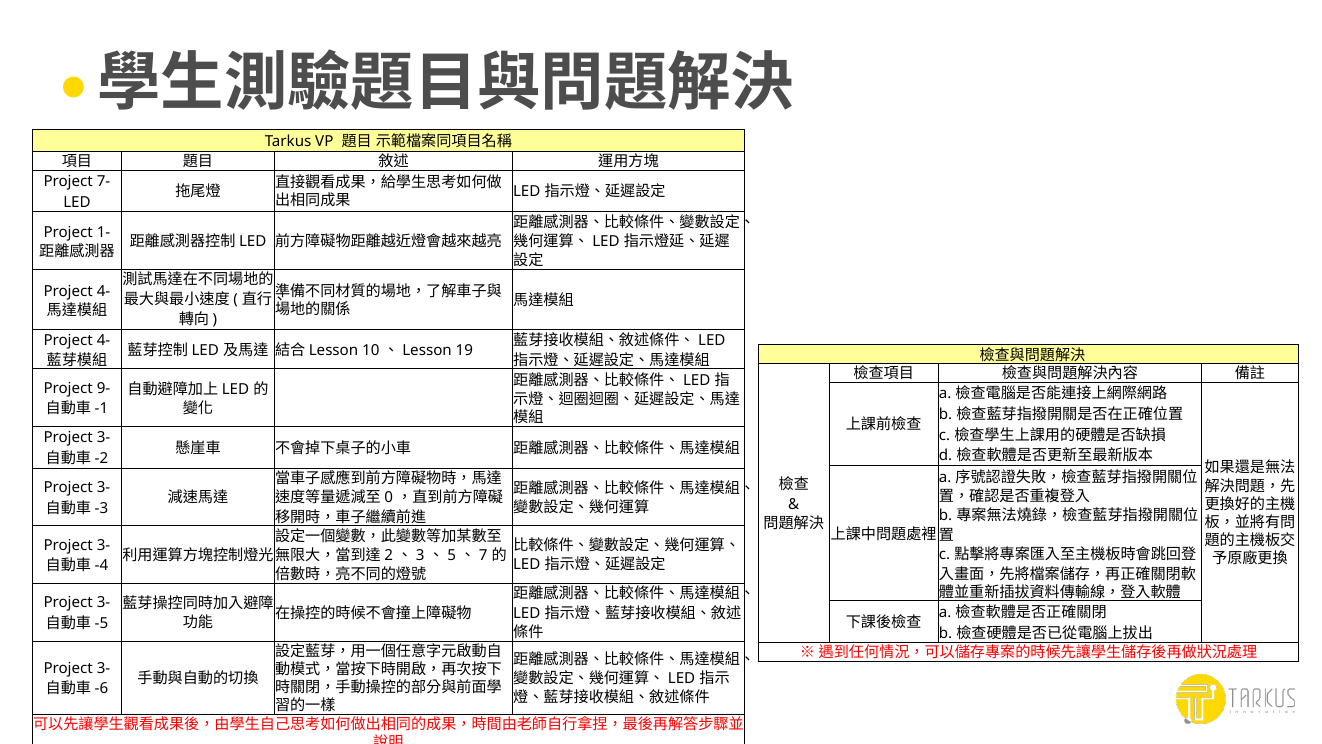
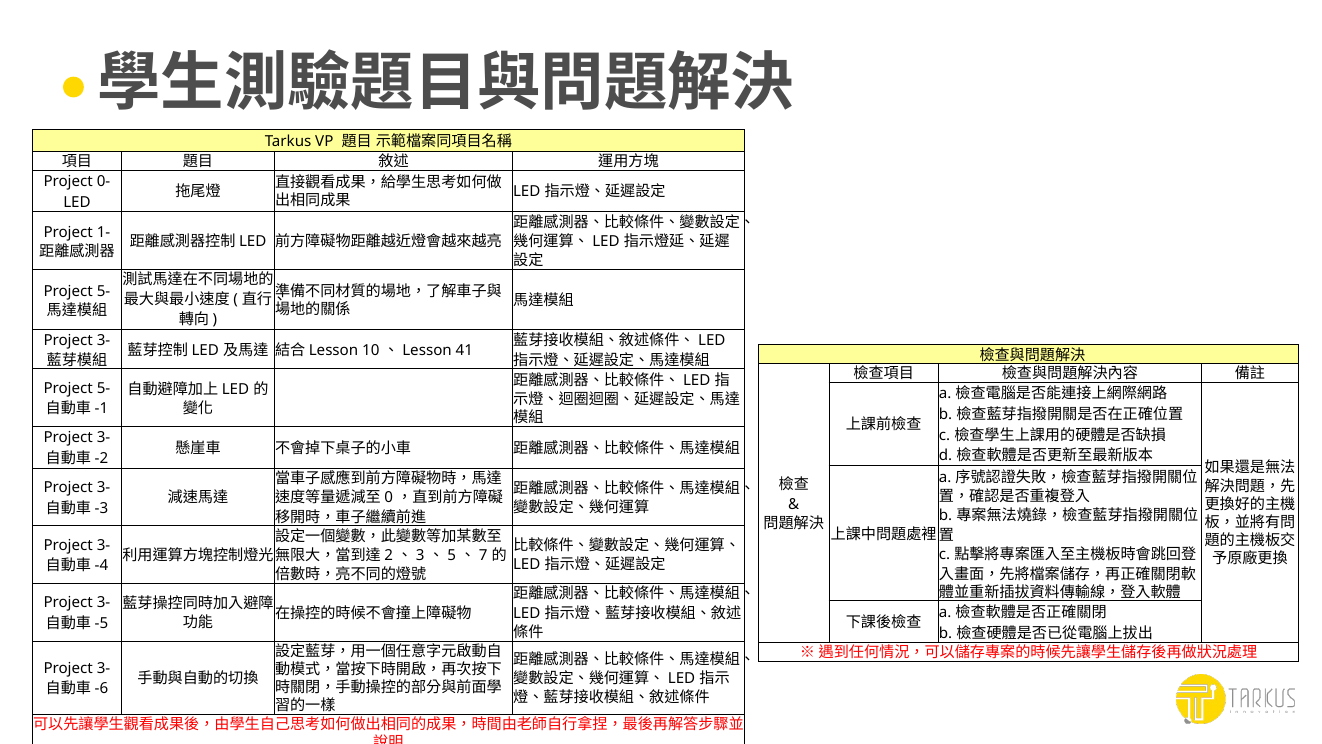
7-: 7- -> 0- (104, 181)
4-: 4- -> 5- (104, 291)
4-: 4- -> 3- (104, 341)
19: 19 -> 41 (464, 350)
9-: 9- -> 5- (104, 388)
